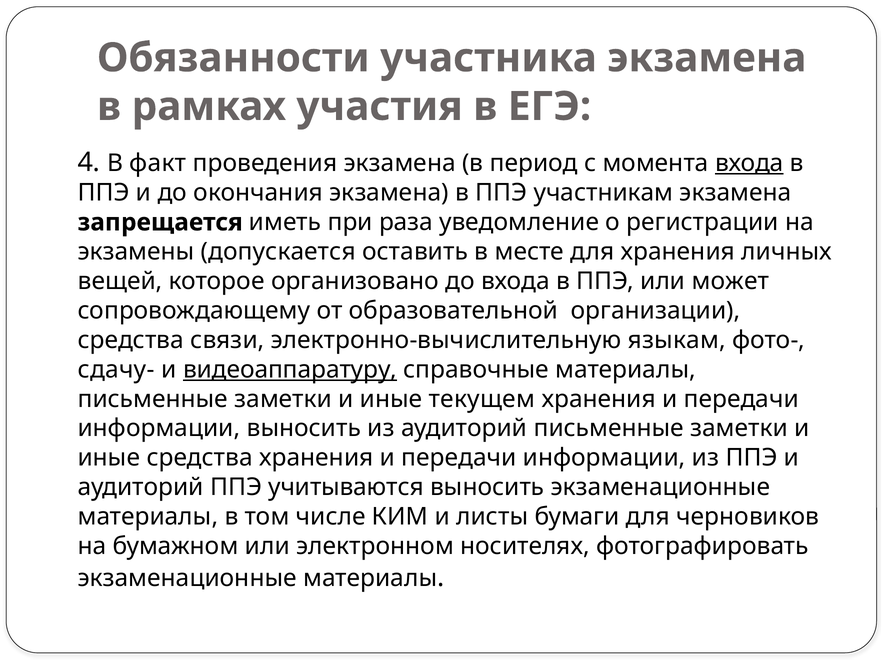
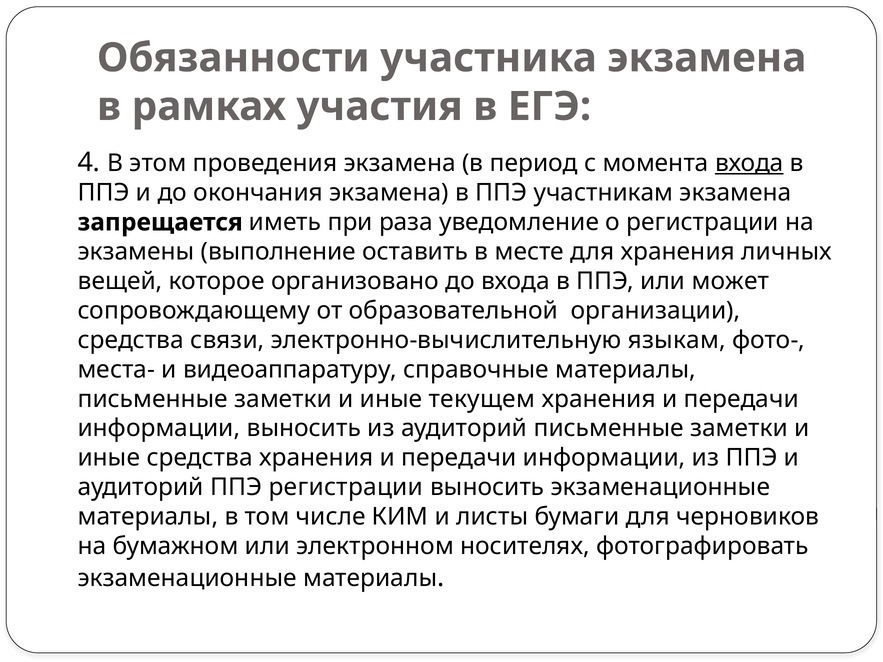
факт: факт -> этом (158, 163)
допускается: допускается -> выполнение (278, 252)
сдачу-: сдачу- -> места- (116, 370)
видеоаппаратуру underline: present -> none (290, 370)
ППЭ учитываются: учитываются -> регистрации (346, 487)
